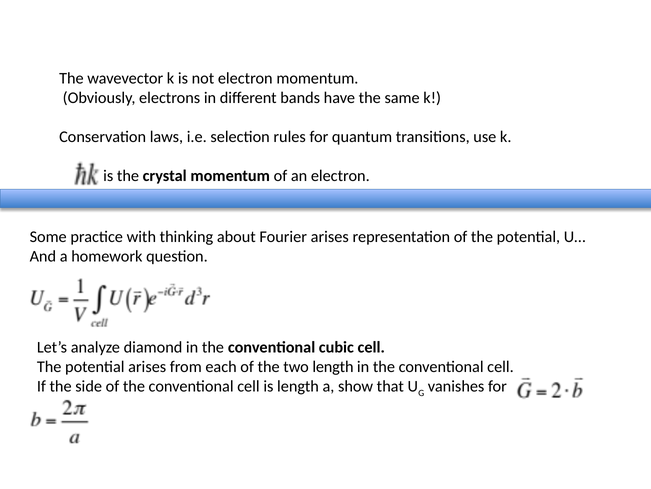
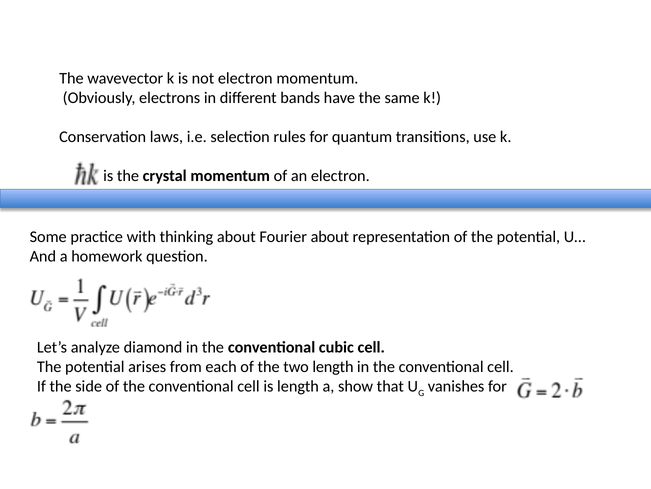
Fourier arises: arises -> about (330, 236)
